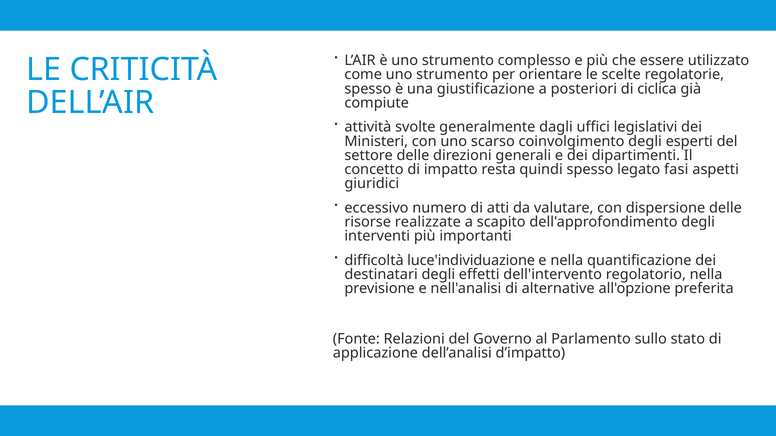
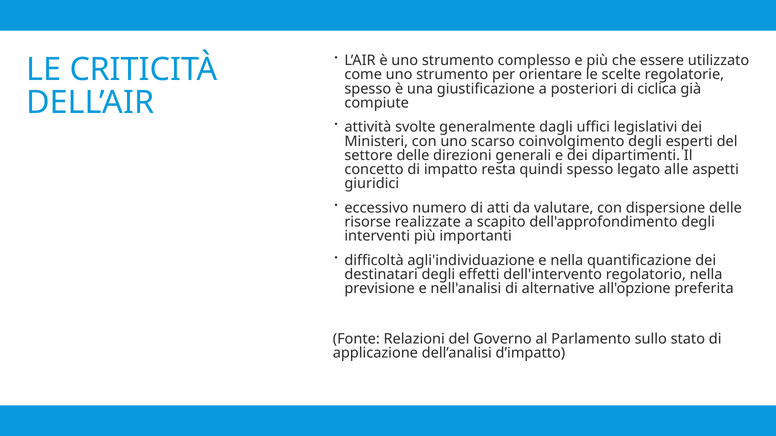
fasi: fasi -> alle (676, 170)
luce'individuazione: luce'individuazione -> agli'individuazione (471, 261)
